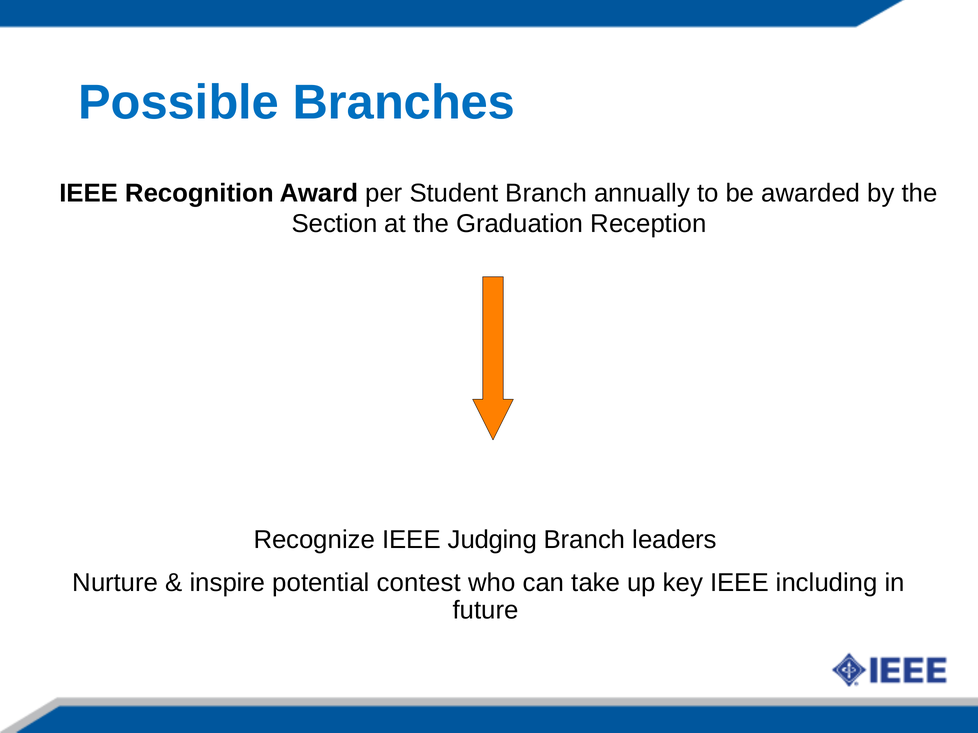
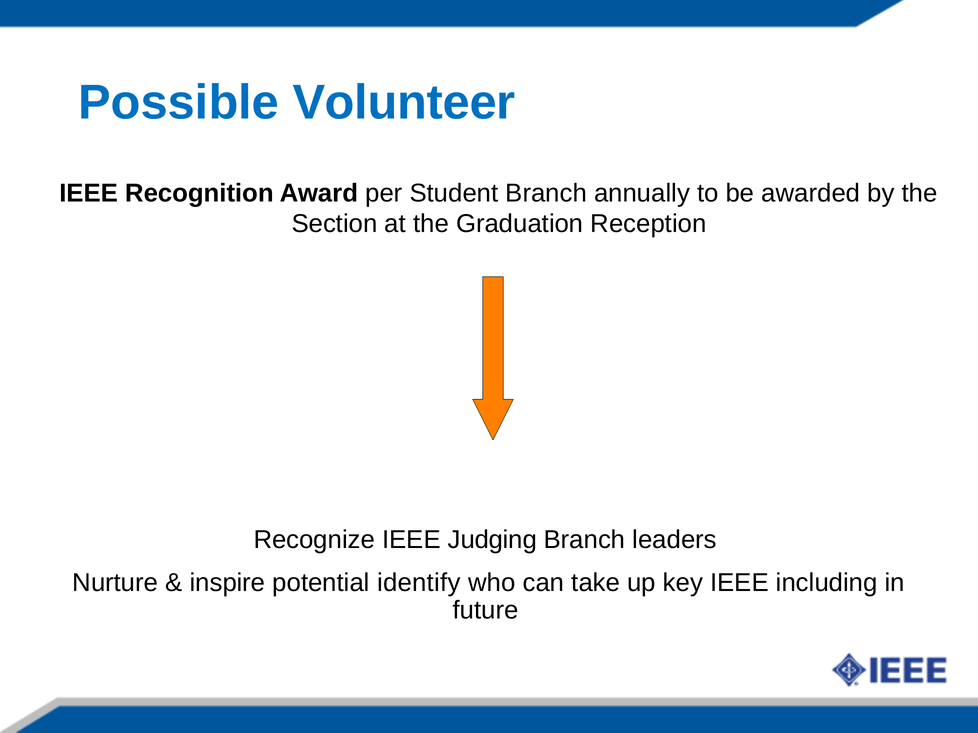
Branches: Branches -> Volunteer (404, 103)
contest: contest -> identify (419, 583)
